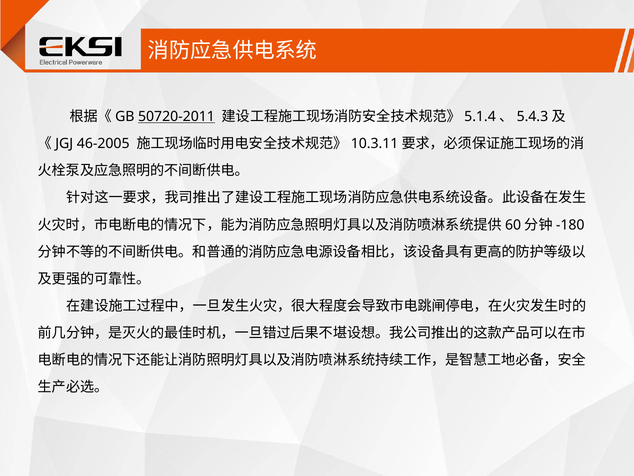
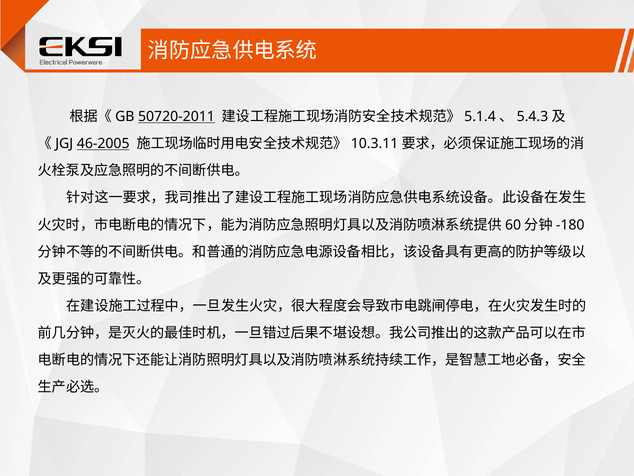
46-2005 underline: none -> present (103, 144)
